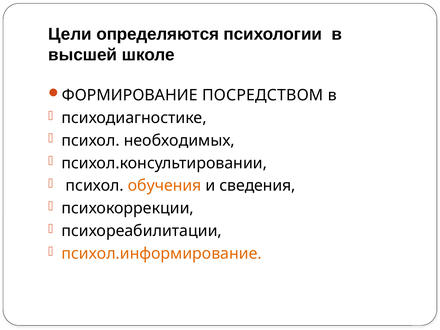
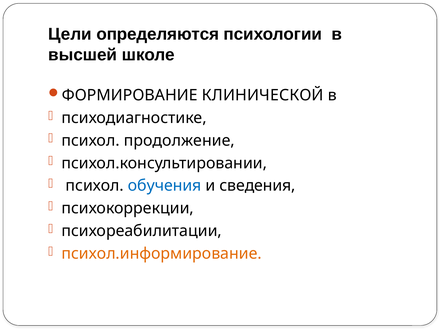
ПОСРЕДСТВОМ: ПОСРЕДСТВОМ -> КЛИНИЧЕСКОЙ (263, 95)
необходимых: необходимых -> продолжение (179, 141)
обучения colour: orange -> blue (165, 186)
